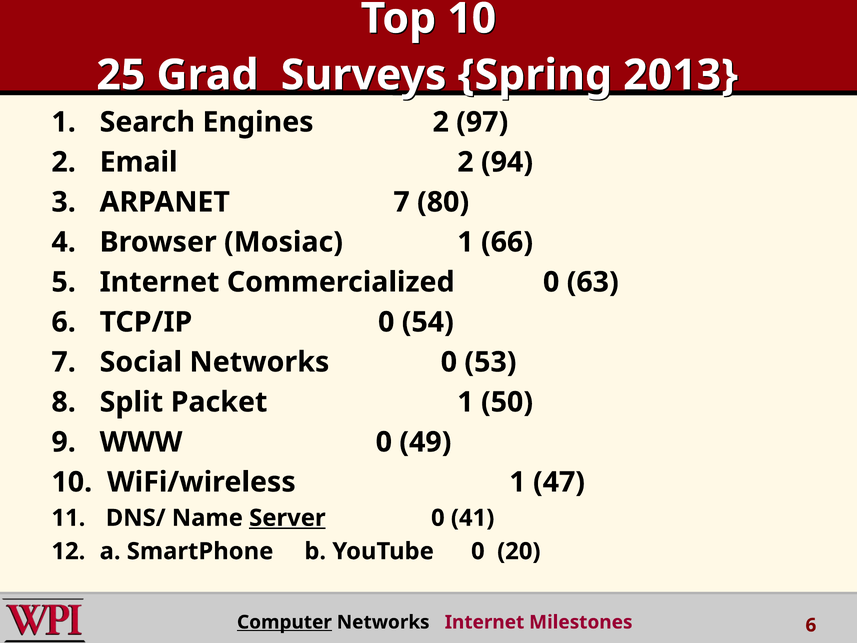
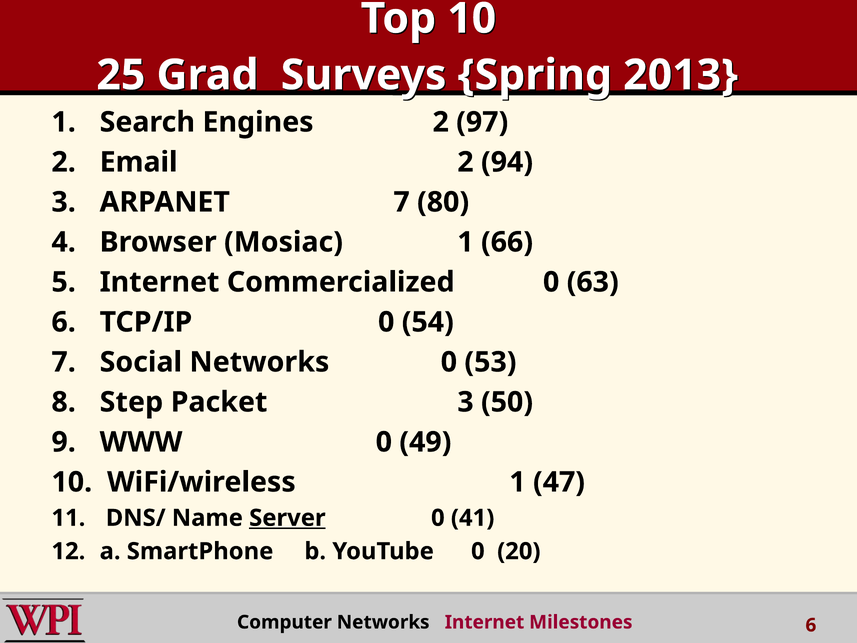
Split: Split -> Step (131, 402)
Packet 1: 1 -> 3 (465, 402)
Computer underline: present -> none (284, 622)
